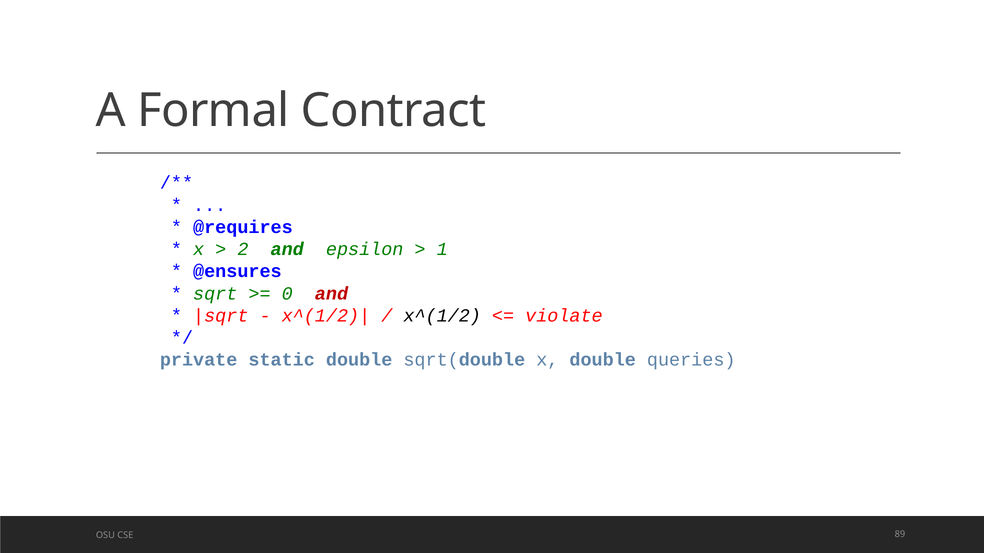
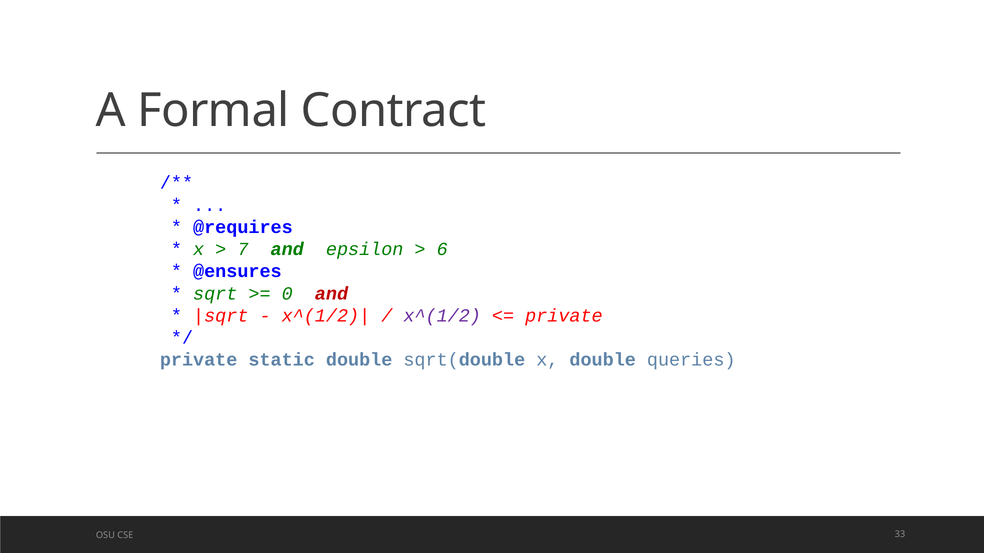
2: 2 -> 7 (243, 249)
1: 1 -> 6 (442, 249)
x^(1/2 colour: black -> purple (442, 316)
violate: violate -> private (564, 316)
89: 89 -> 33 (900, 535)
